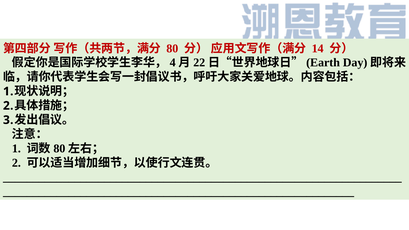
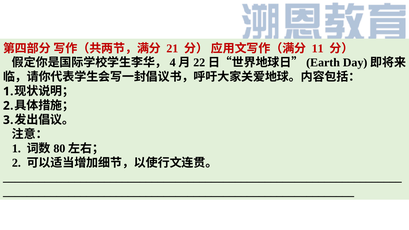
80: 80 -> 21 (172, 48)
14: 14 -> 11 (318, 48)
